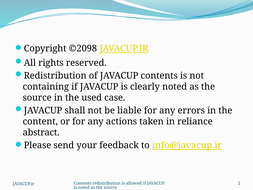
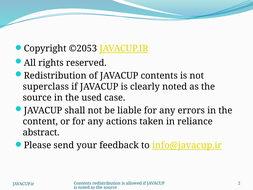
©2098: ©2098 -> ©2053 (83, 48)
containing: containing -> superclass (46, 87)
